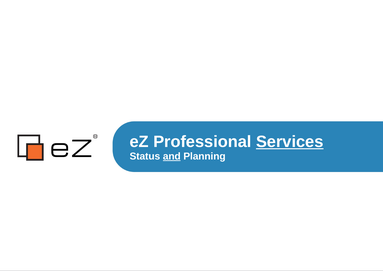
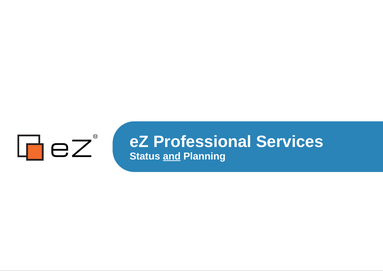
Services underline: present -> none (290, 142)
